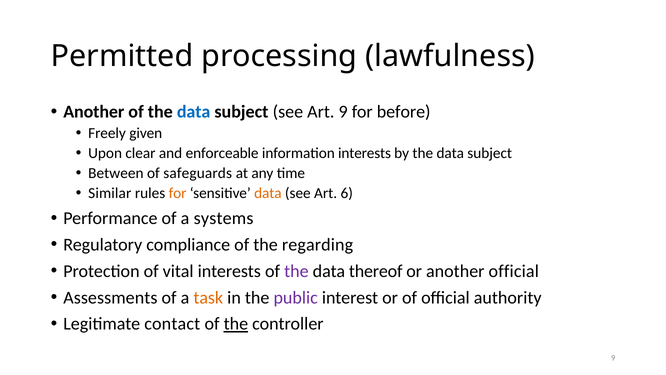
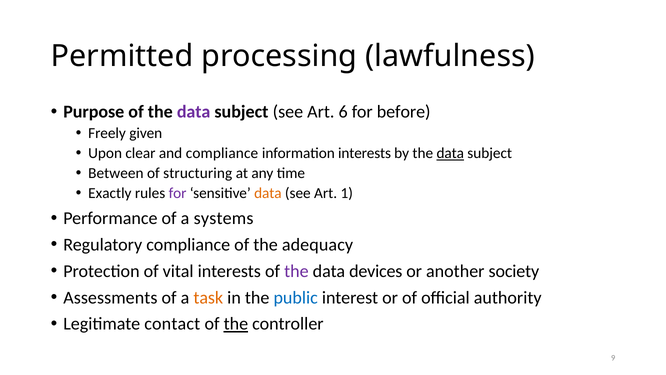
Another: Another -> Purpose (94, 112)
data colour: blue -> purple (194, 112)
Art 9: 9 -> 6 (343, 112)
and enforceable: enforceable -> compliance (222, 153)
data underline: none -> present (450, 153)
safeguards: safeguards -> structuring (198, 173)
Similar: Similar -> Exactly (110, 193)
for colour: orange -> purple (178, 193)
6: 6 -> 1 (347, 193)
regarding: regarding -> adequacy (318, 244)
thereof: thereof -> devices (376, 271)
another official: official -> society (514, 271)
public colour: purple -> blue (296, 297)
